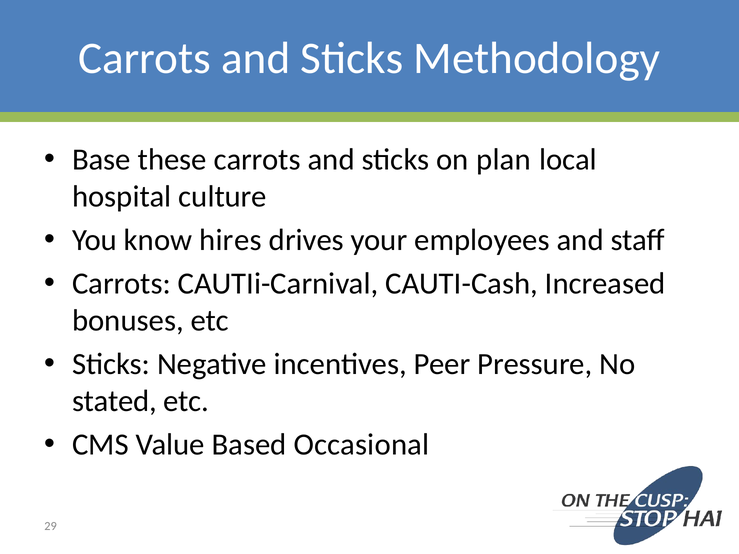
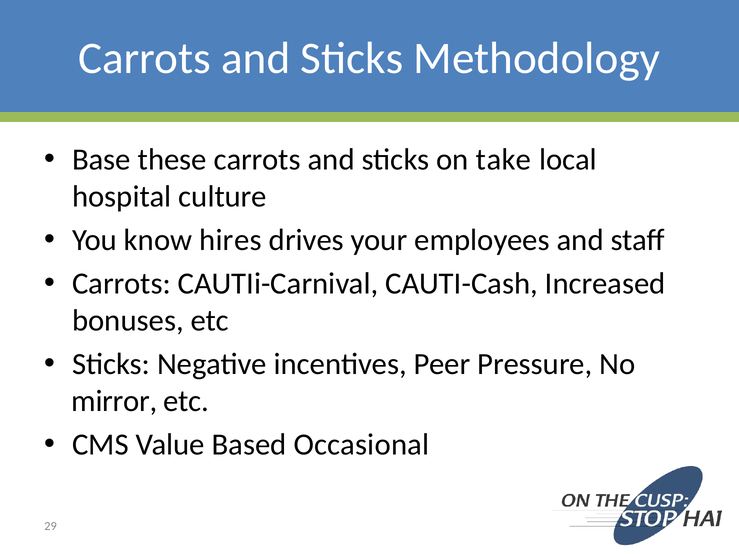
plan: plan -> take (504, 160)
stated: stated -> mirror (114, 401)
